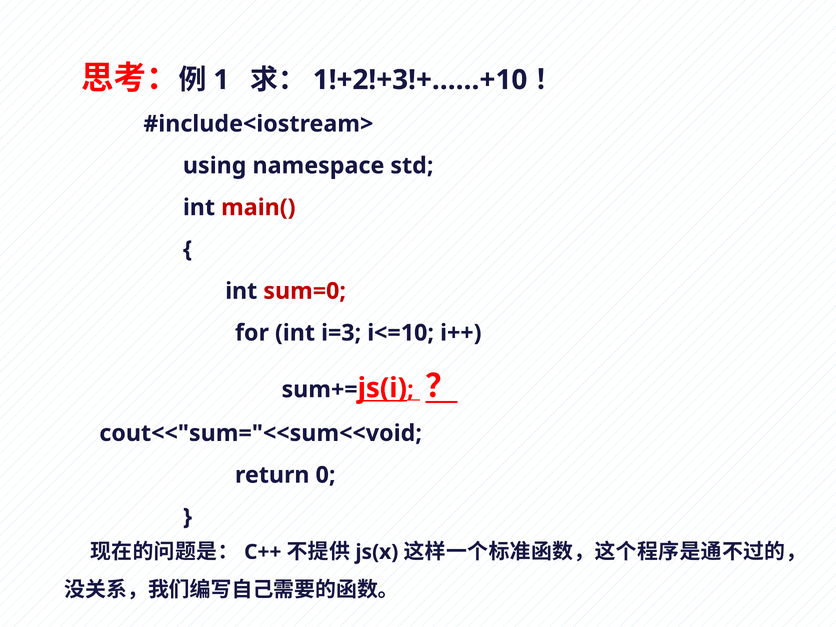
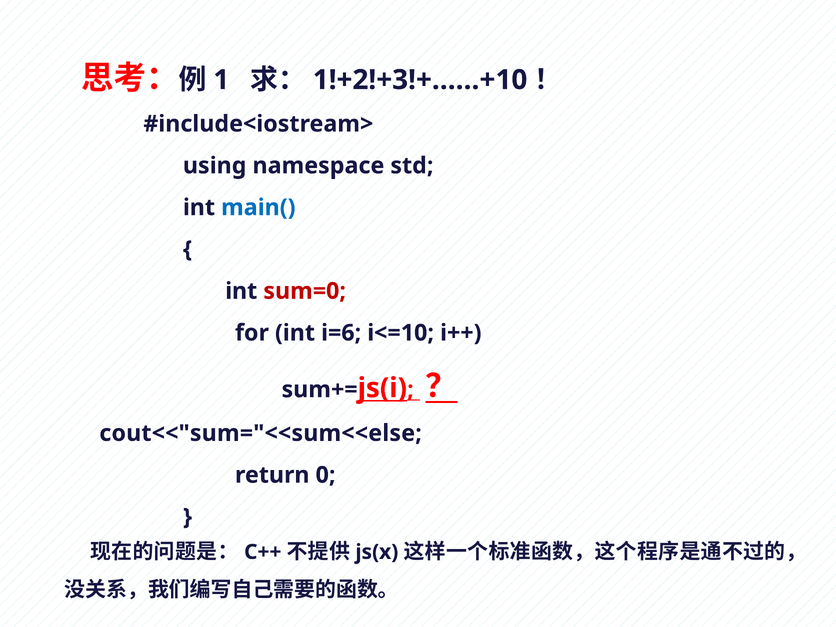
main( colour: red -> blue (258, 207)
i=3: i=3 -> i=6 (341, 333)
cout<<"sum="<<sum<<void: cout<<"sum="<<sum<<void -> cout<<"sum="<<sum<<else (261, 433)
